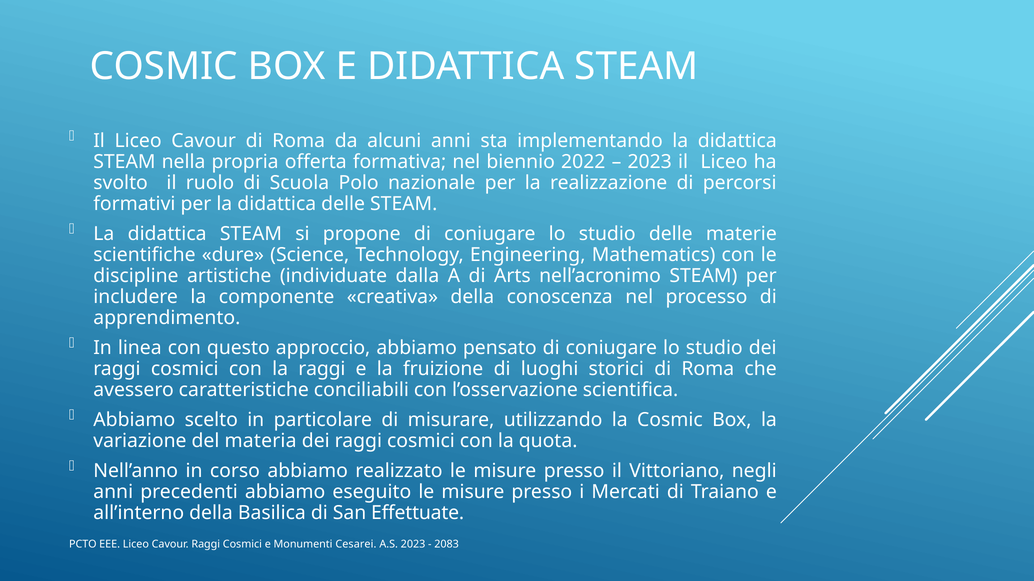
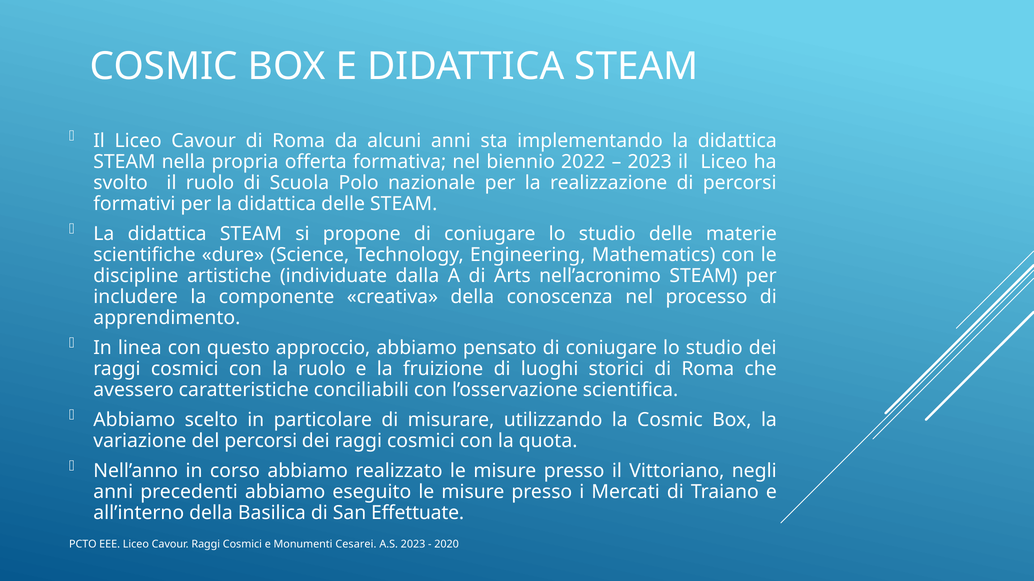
la raggi: raggi -> ruolo (322, 369)
del materia: materia -> percorsi (261, 441)
2083: 2083 -> 2020 (447, 545)
